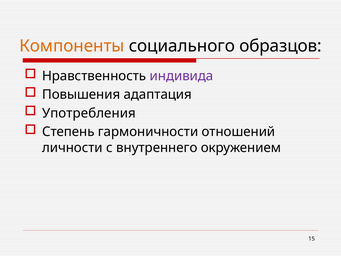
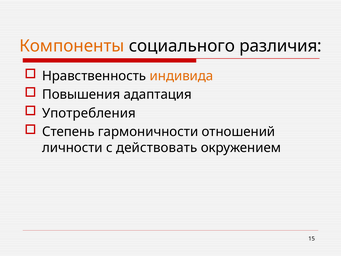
образцов: образцов -> различия (281, 46)
индивида colour: purple -> orange (182, 76)
внутреннего: внутреннего -> действовать (157, 148)
